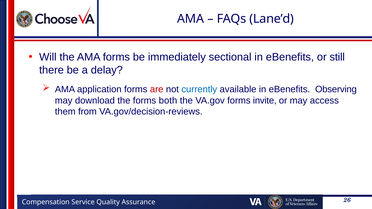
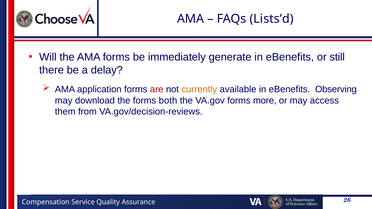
Lane’d: Lane’d -> Lists’d (272, 19)
sectional: sectional -> generate (230, 57)
currently colour: blue -> orange (199, 89)
invite: invite -> more (265, 101)
